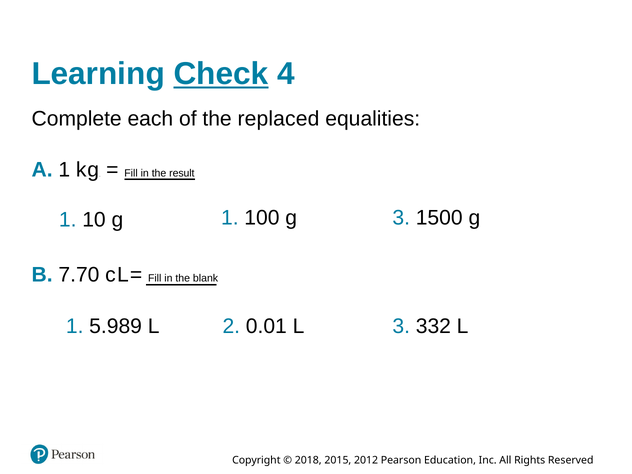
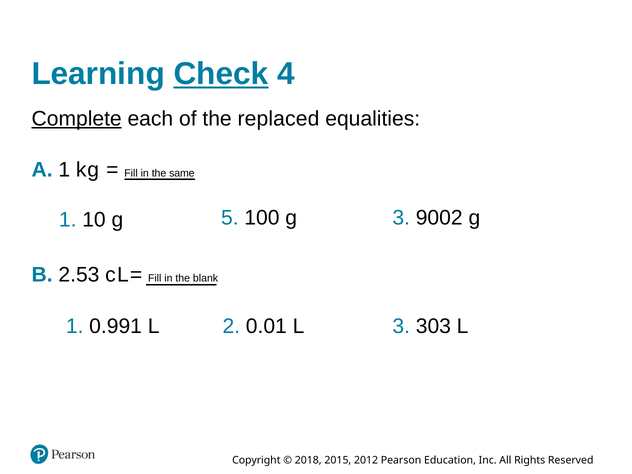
Complete underline: none -> present (77, 119)
result: result -> same (182, 173)
1: 1 -> 5 (230, 218)
1500: 1500 -> 9002 (439, 218)
7.70: 7.70 -> 2.53 (79, 275)
5.989: 5.989 -> 0.991 (116, 326)
332: 332 -> 303 (433, 326)
